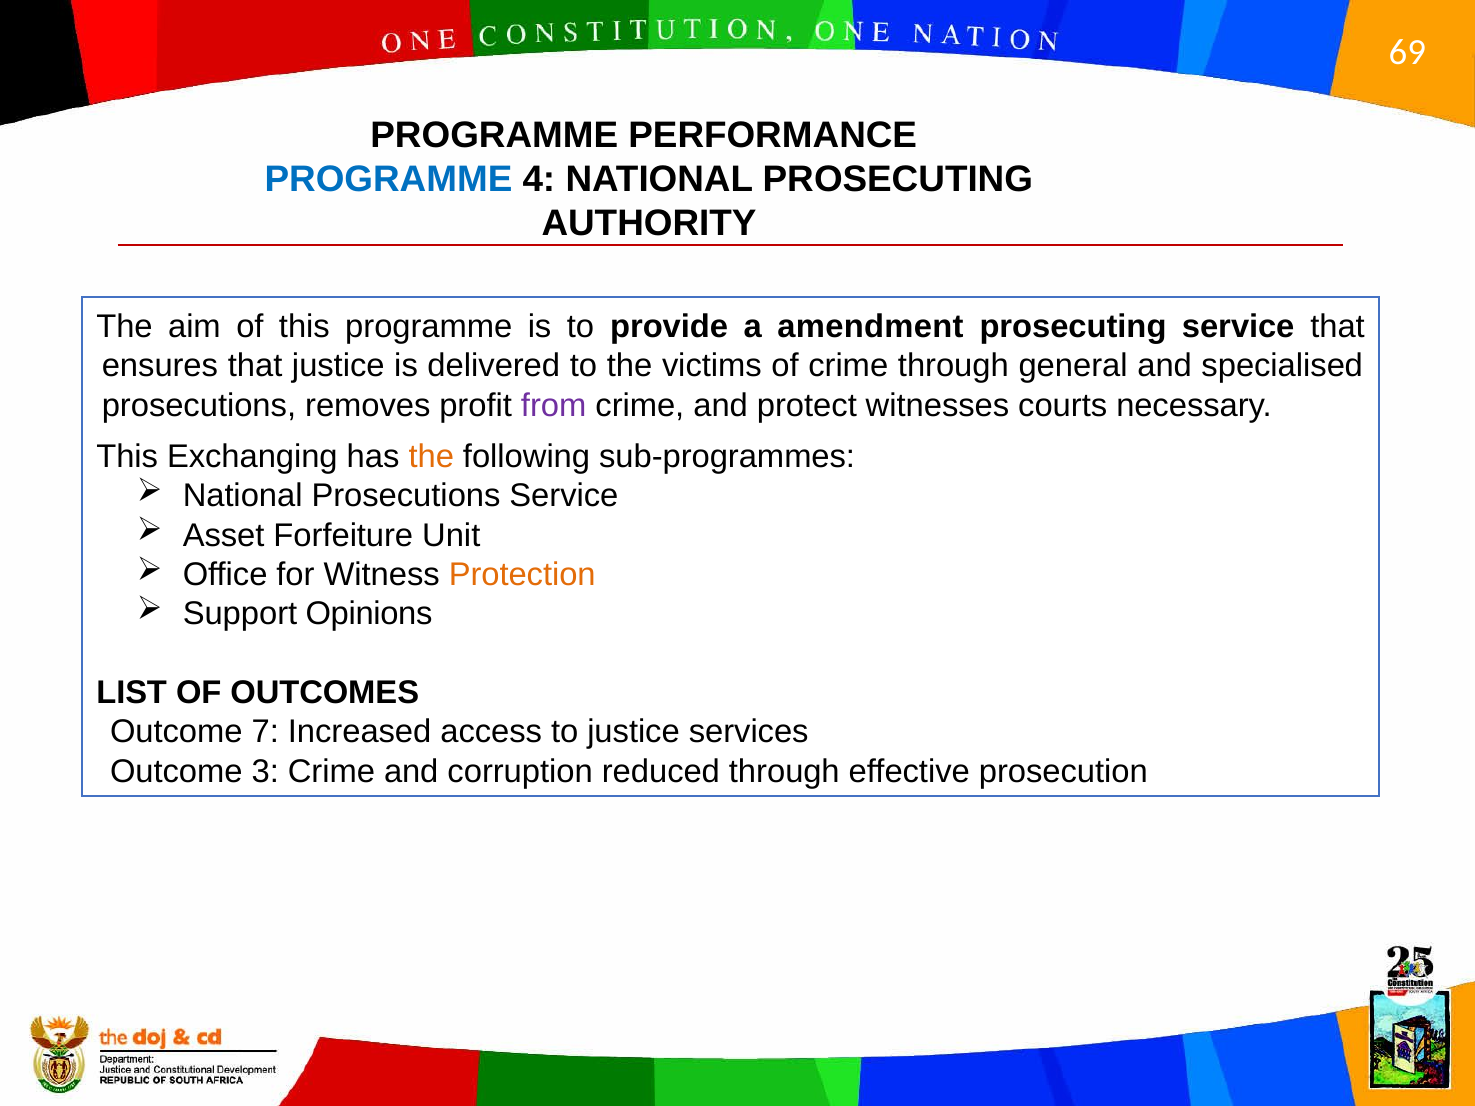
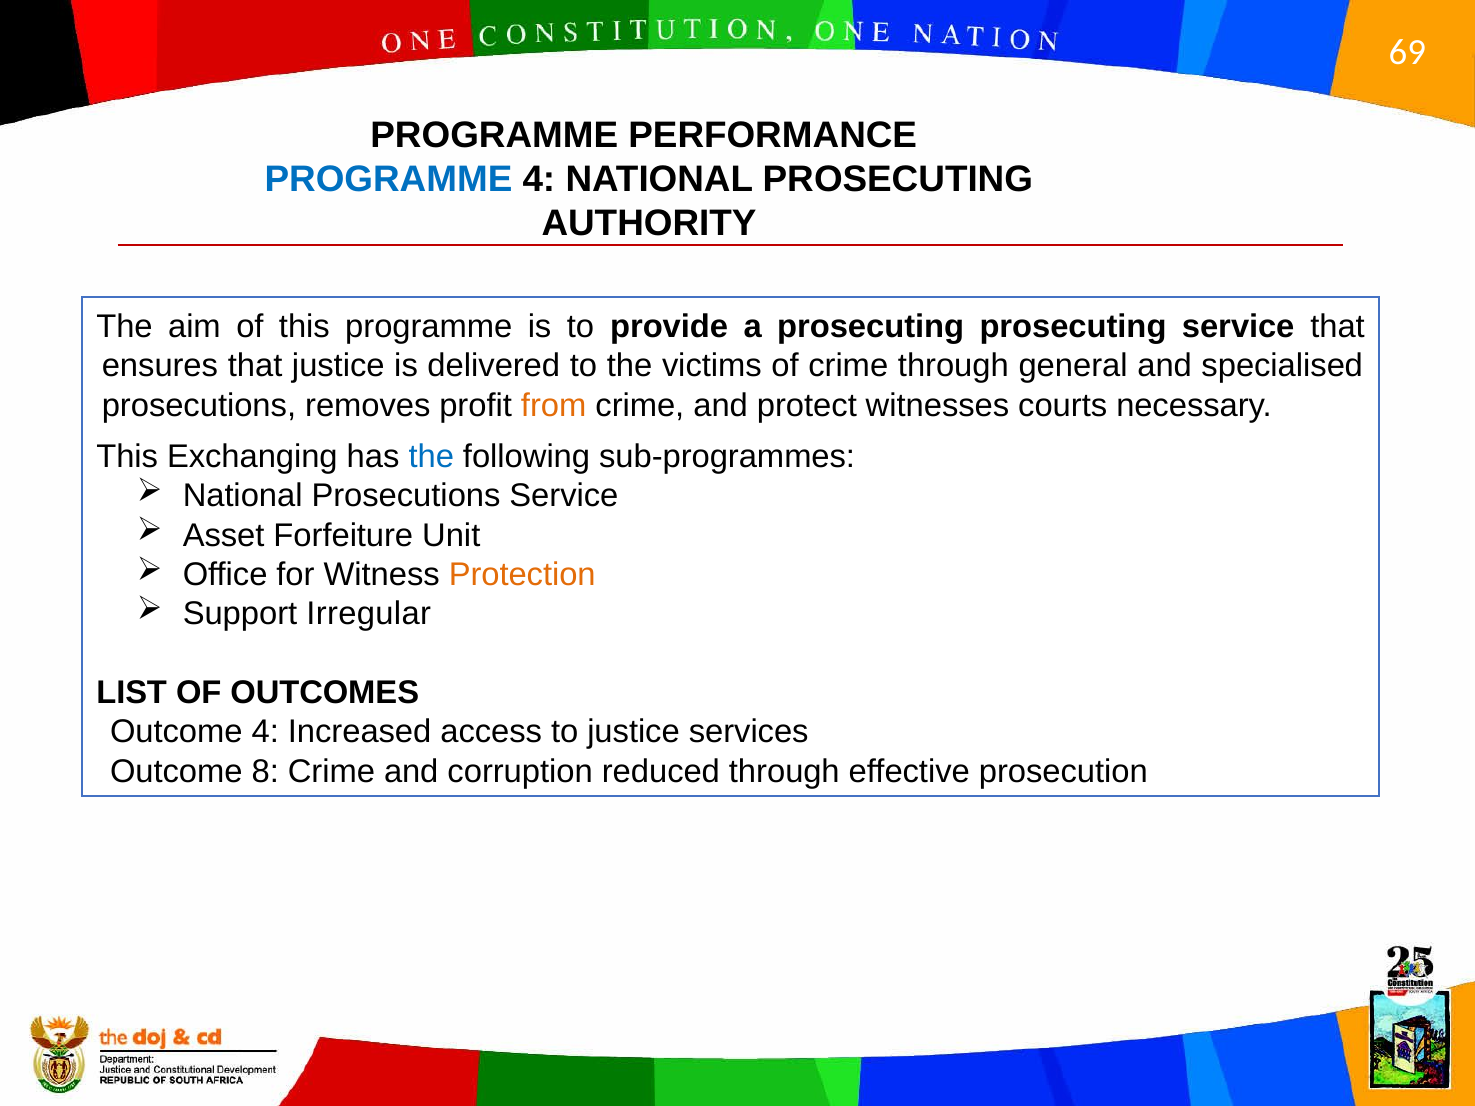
a amendment: amendment -> prosecuting (871, 327)
from colour: purple -> orange (554, 405)
the colour: orange -> blue (431, 457)
Opinions: Opinions -> Irregular (369, 614)
Outcome 7: 7 -> 4 (265, 732)
3: 3 -> 8 (265, 771)
